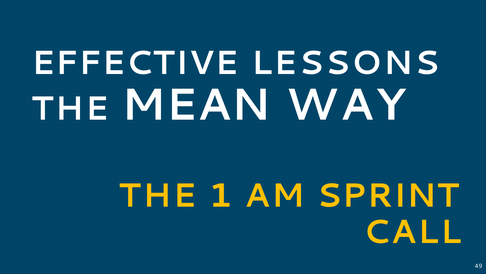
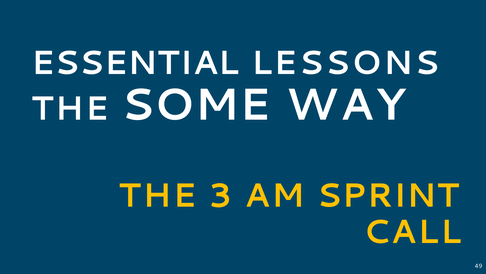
EFFECTIVE: EFFECTIVE -> ESSENTIAL (135, 63)
MEAN: MEAN -> SOME (196, 105)
1: 1 -> 3 (220, 195)
